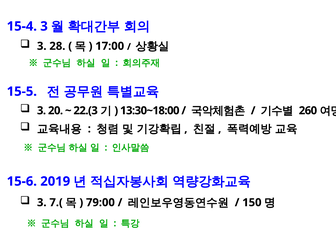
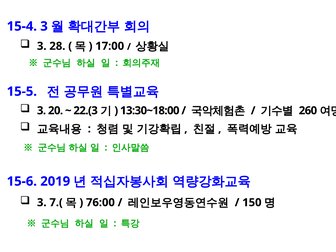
79:00: 79:00 -> 76:00 (100, 202)
